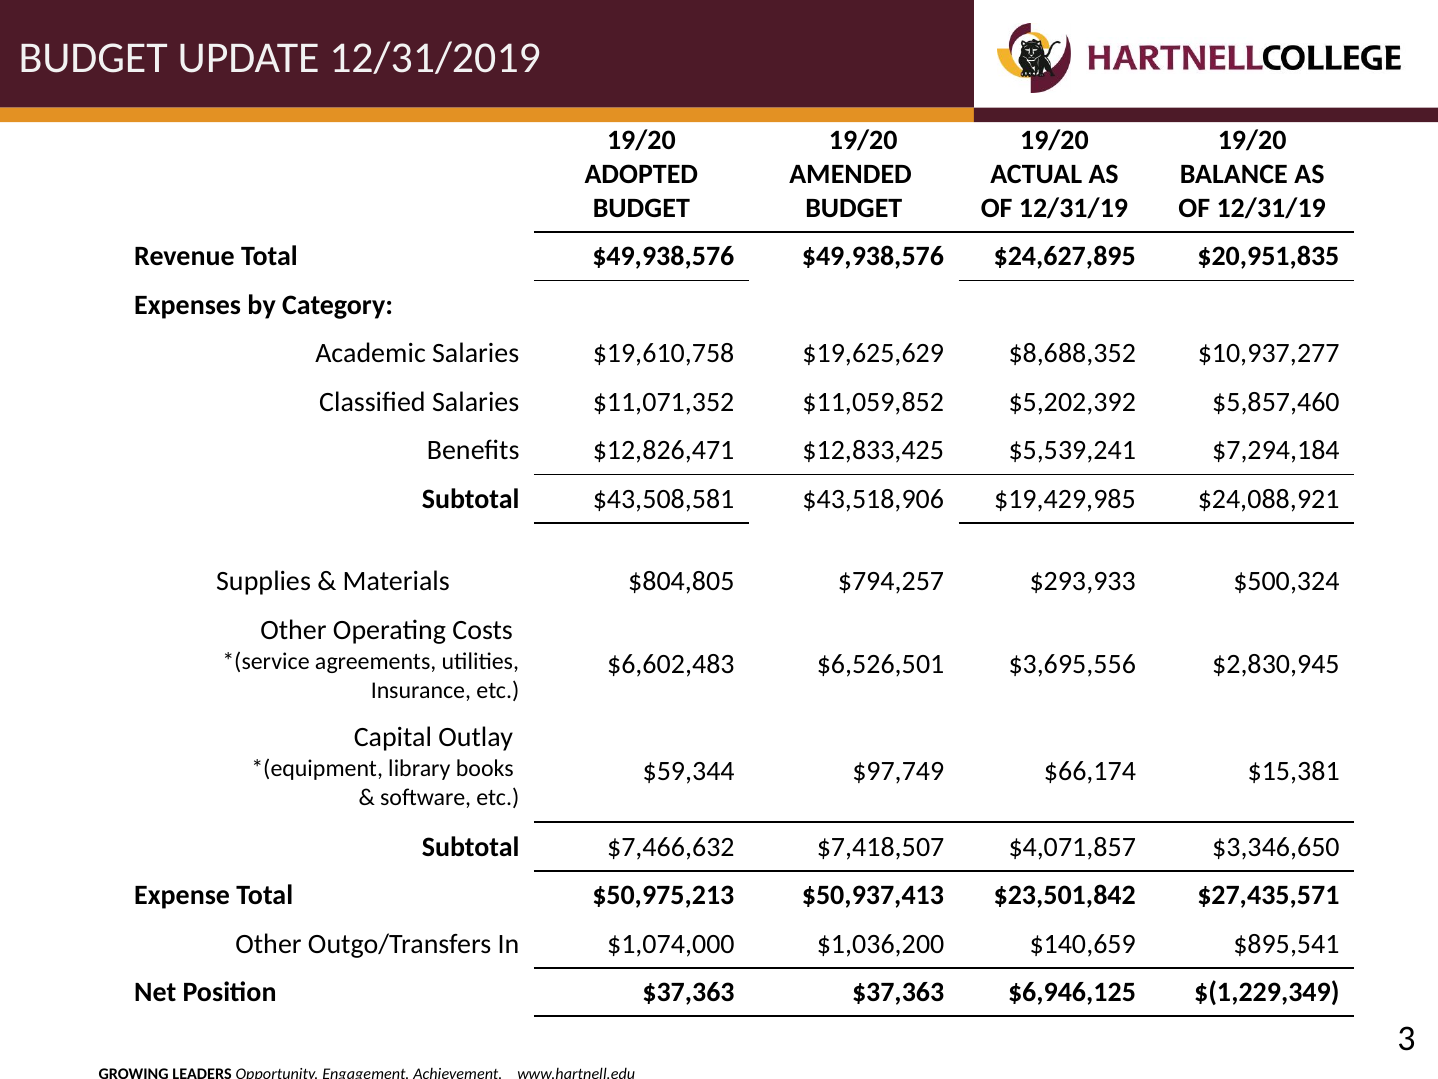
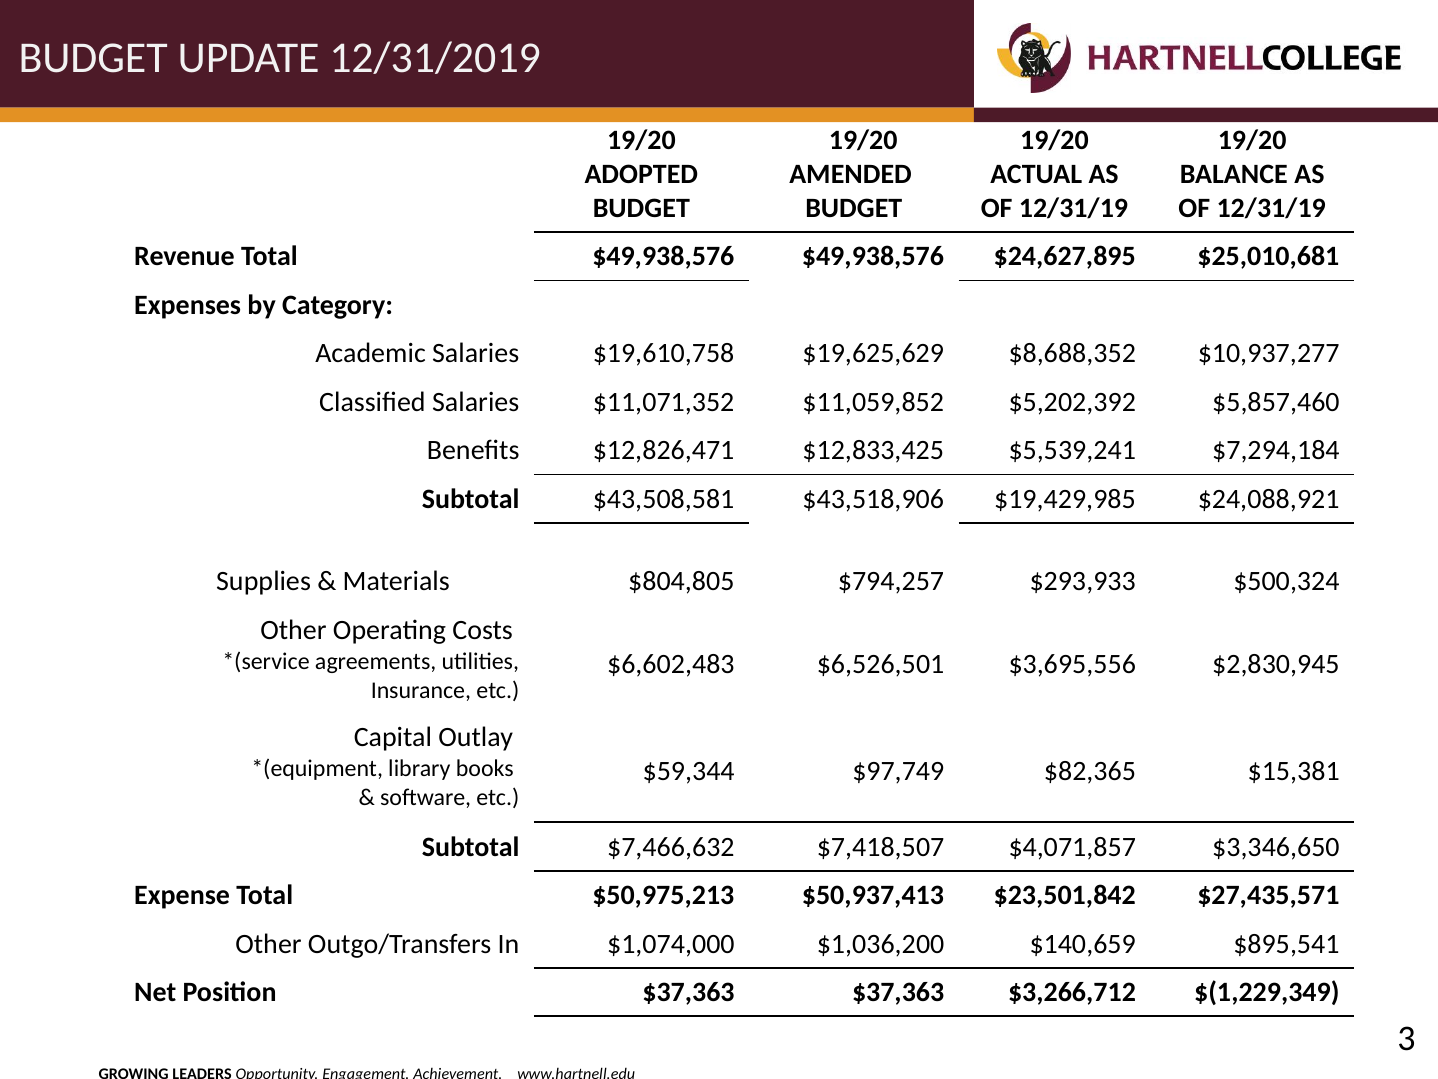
$20,951,835: $20,951,835 -> $25,010,681 (1268, 256)
$66,174: $66,174 -> $82,365 (1090, 771)
$6,946,125: $6,946,125 -> $3,266,712 (1072, 992)
